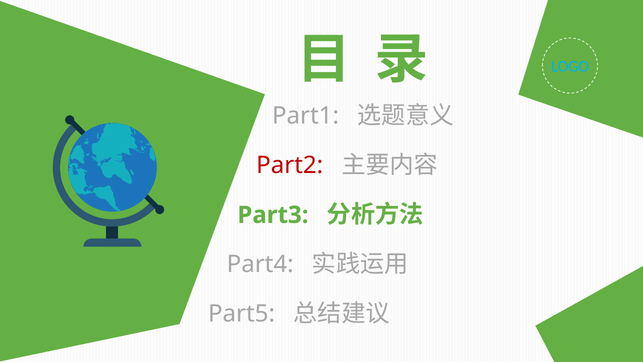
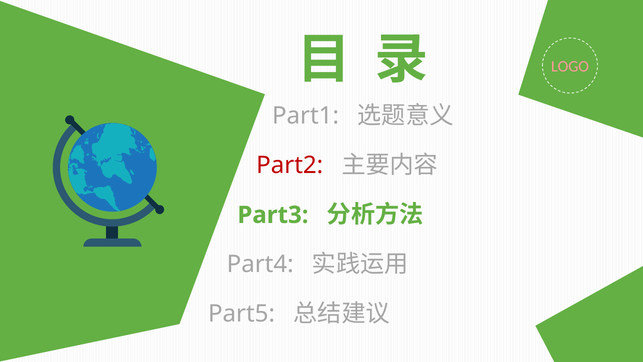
LOGO colour: light blue -> pink (570, 66)
